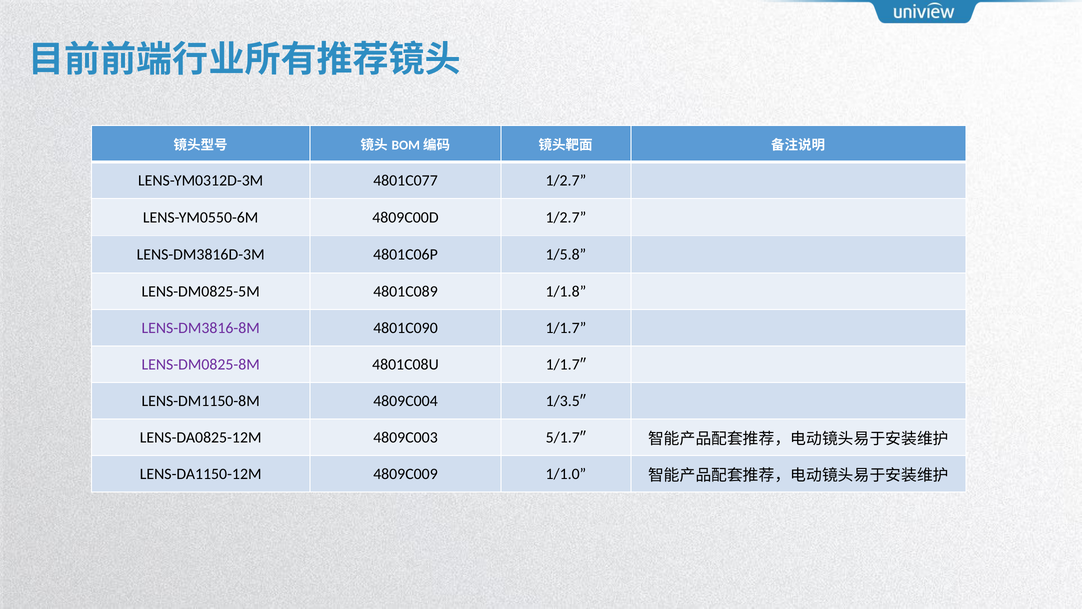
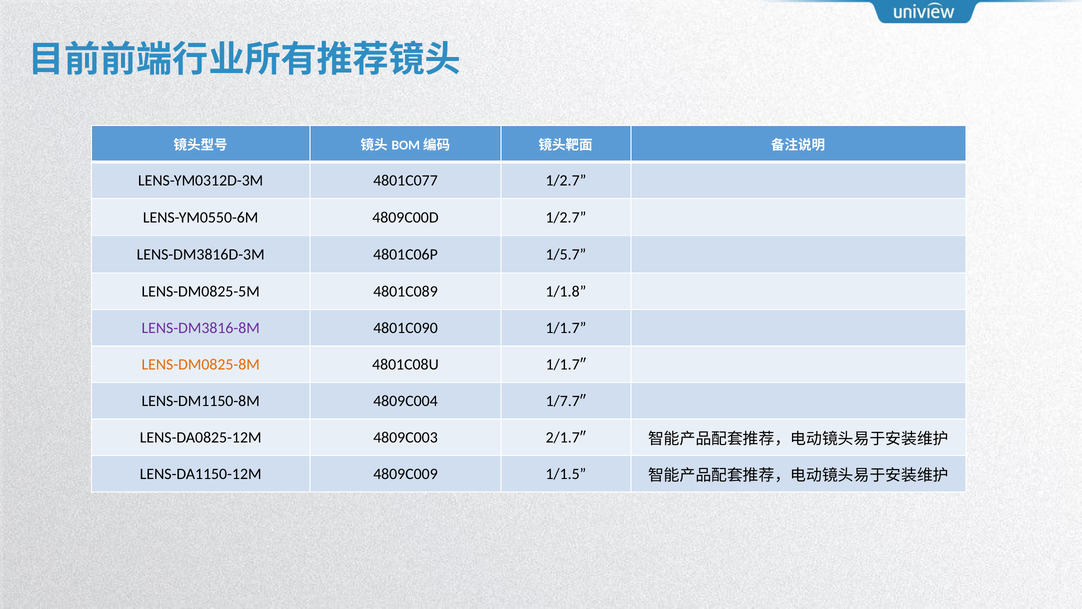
1/5.8: 1/5.8 -> 1/5.7 (566, 254)
LENS-DM0825-8M colour: purple -> orange (201, 364)
1/3.5″: 1/3.5″ -> 1/7.7″ (566, 401)
5/1.7″: 5/1.7″ -> 2/1.7″ (566, 437)
1/1.0: 1/1.0 -> 1/1.5 (566, 474)
